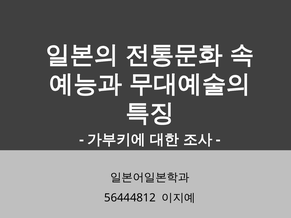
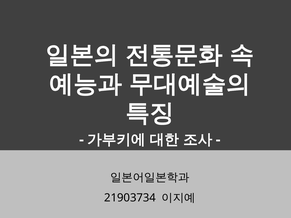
56444812: 56444812 -> 21903734 (130, 198)
